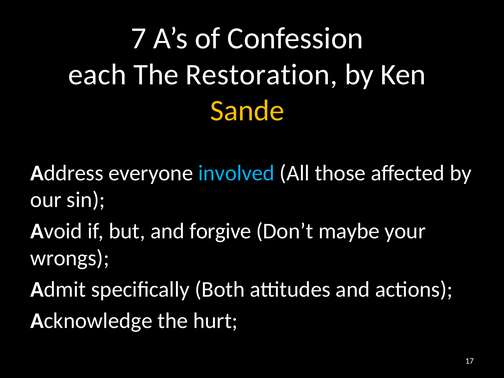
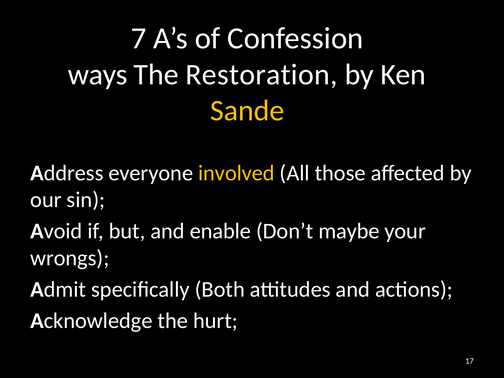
each: each -> ways (98, 75)
involved colour: light blue -> yellow (236, 173)
forgive: forgive -> enable (220, 231)
